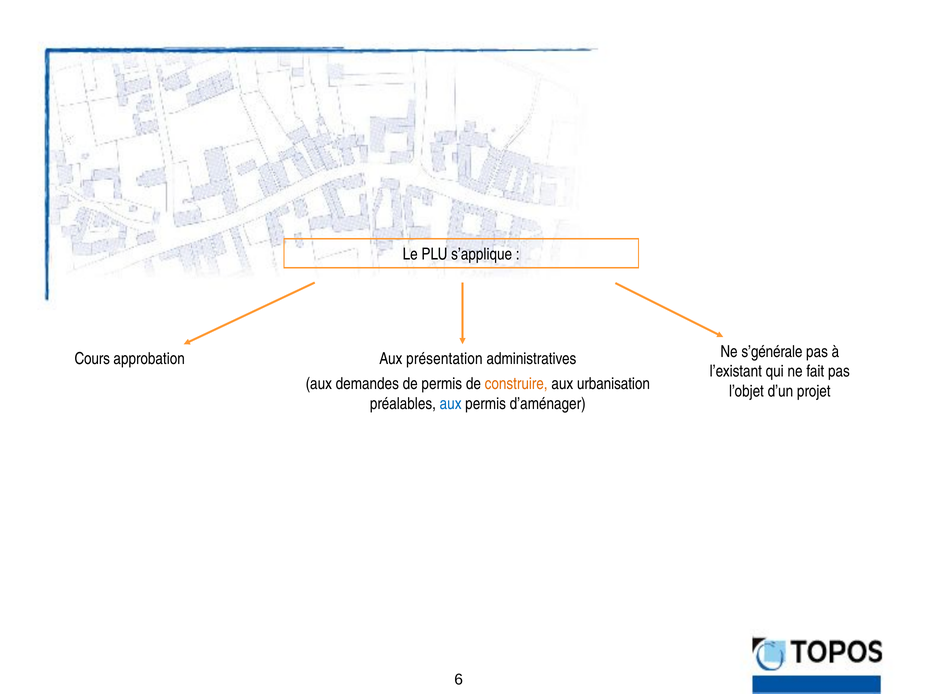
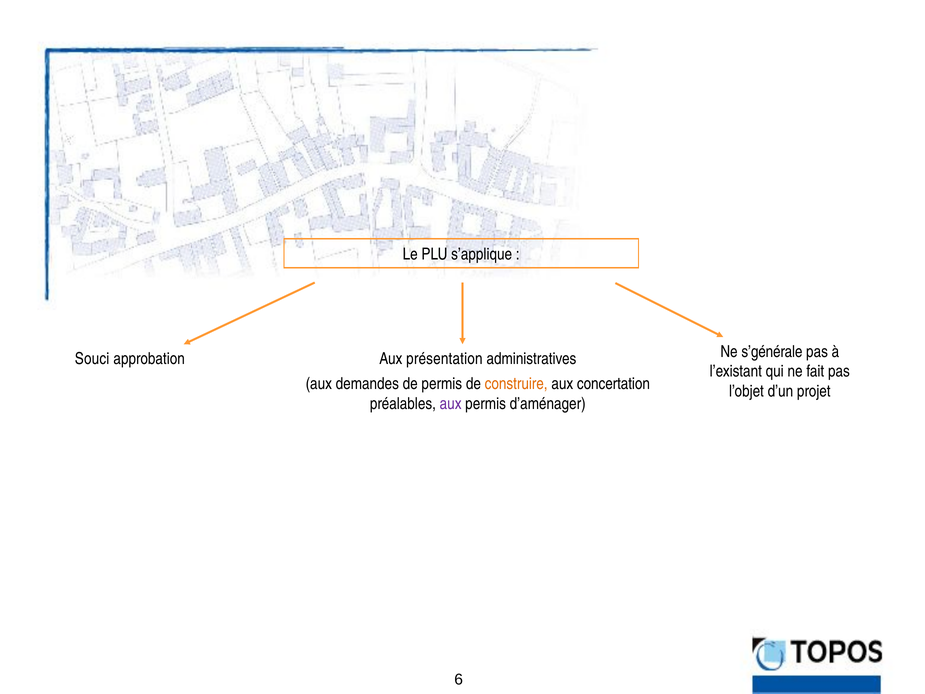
Cours: Cours -> Souci (92, 358)
urbanisation: urbanisation -> concertation (613, 384)
aux colour: blue -> purple (451, 404)
